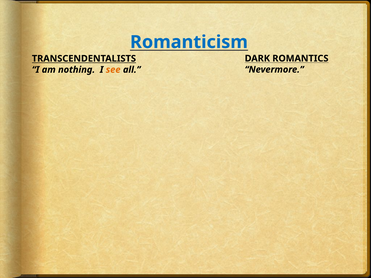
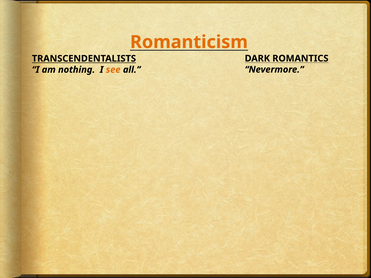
Romanticism colour: blue -> orange (189, 42)
